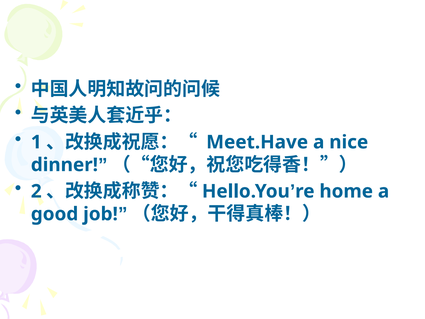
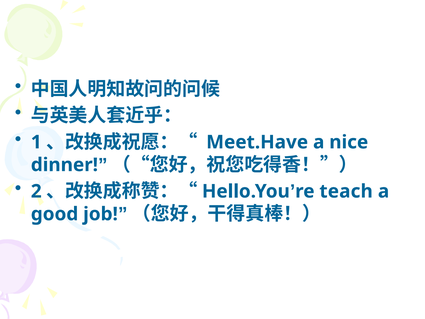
home: home -> teach (346, 191)
